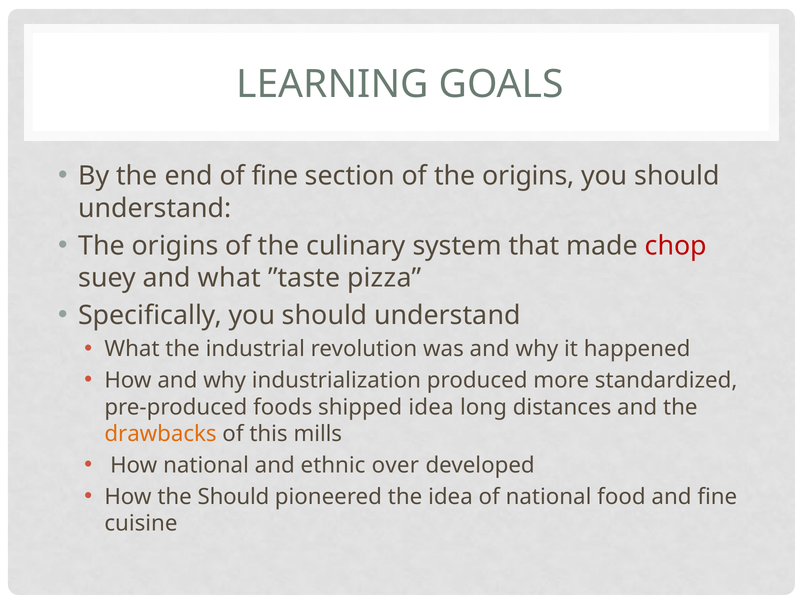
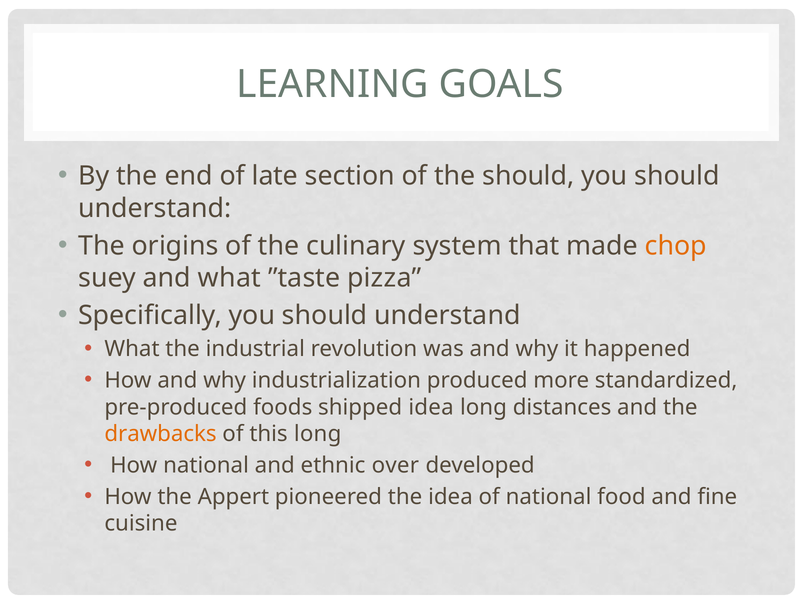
of fine: fine -> late (275, 176)
of the origins: origins -> should (528, 176)
chop colour: red -> orange (676, 245)
this mills: mills -> long (318, 434)
the Should: Should -> Appert (233, 496)
